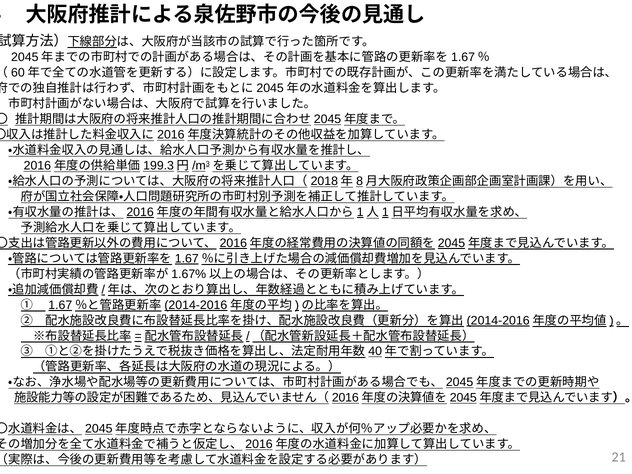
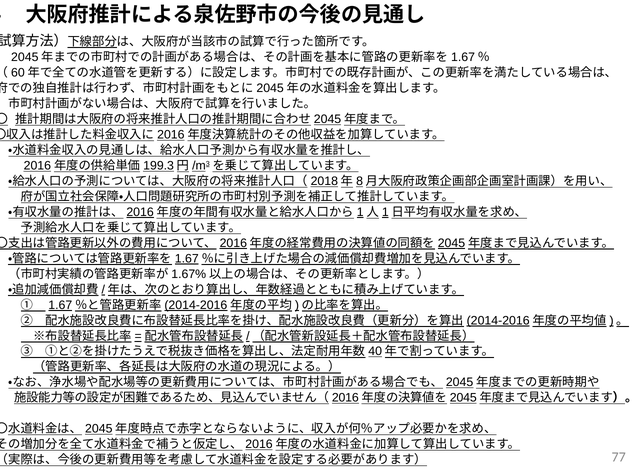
21: 21 -> 77 (619, 457)
